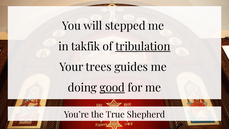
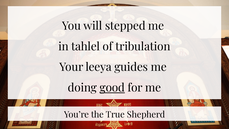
takfik: takfik -> tahlel (86, 46)
tribulation underline: present -> none (143, 46)
trees: trees -> leeya (99, 67)
